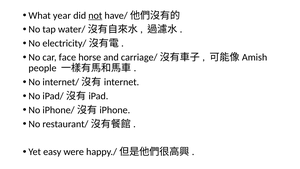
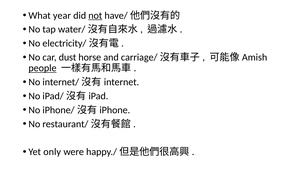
face: face -> dust (68, 57)
people underline: none -> present (43, 68)
easy: easy -> only (52, 152)
